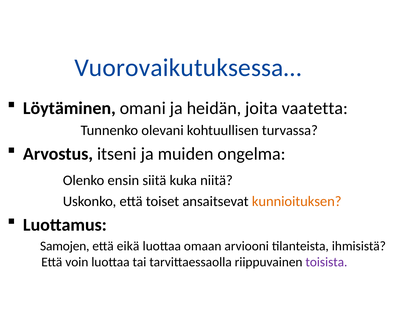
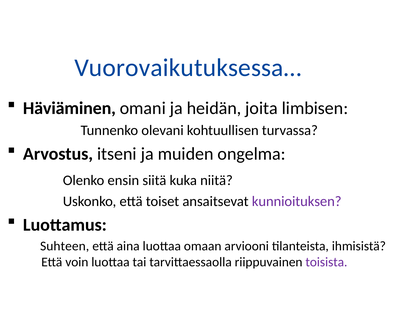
Löytäminen: Löytäminen -> Häviäminen (69, 108)
vaatetta: vaatetta -> limbisen (315, 108)
kunnioituksen colour: orange -> purple (297, 202)
Samojen: Samojen -> Suhteen (65, 246)
eikä: eikä -> aina (128, 246)
